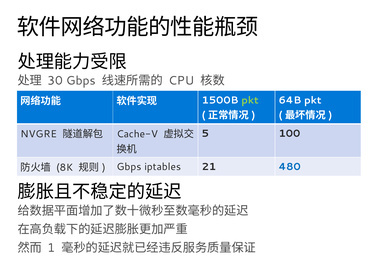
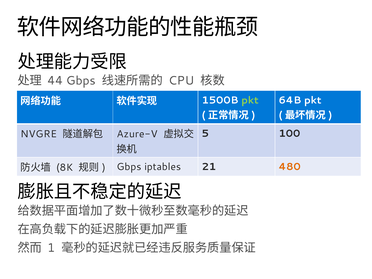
30: 30 -> 44 (55, 81)
Cache-V: Cache-V -> Azure-V (137, 134)
480 colour: blue -> orange (290, 167)
